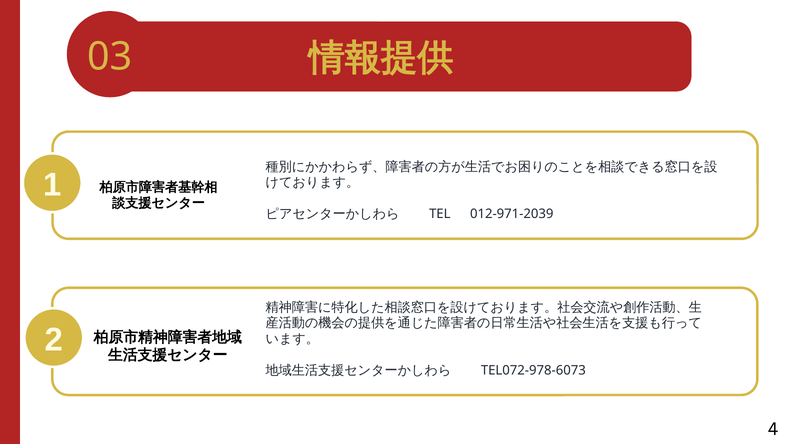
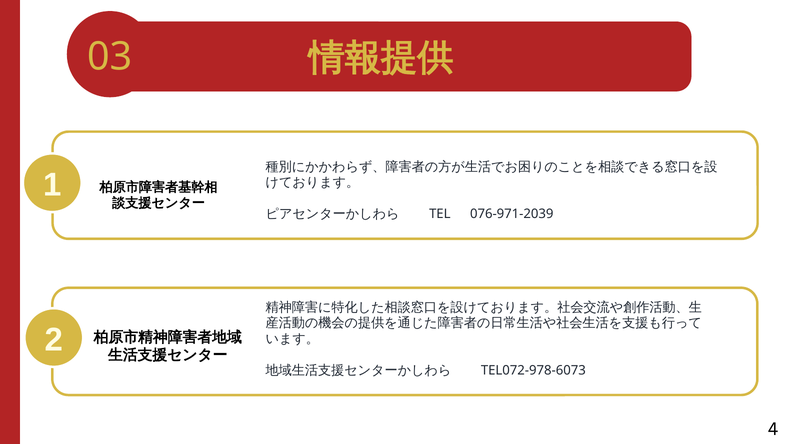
012-971-2039: 012-971-2039 -> 076-971-2039 (512, 214)
